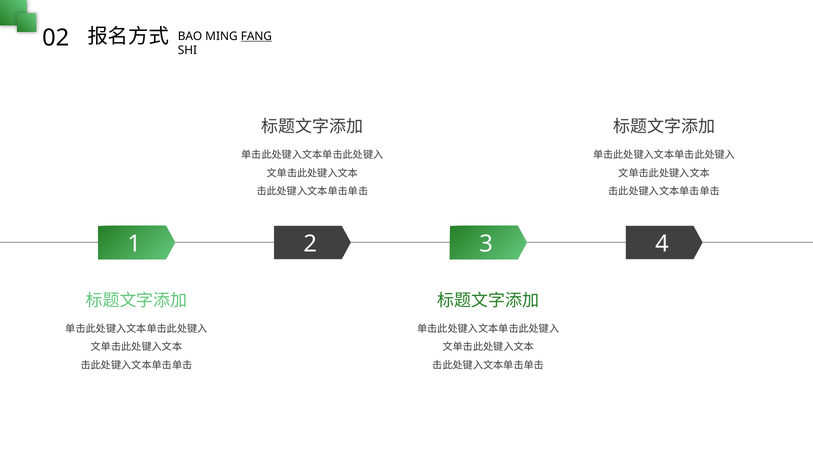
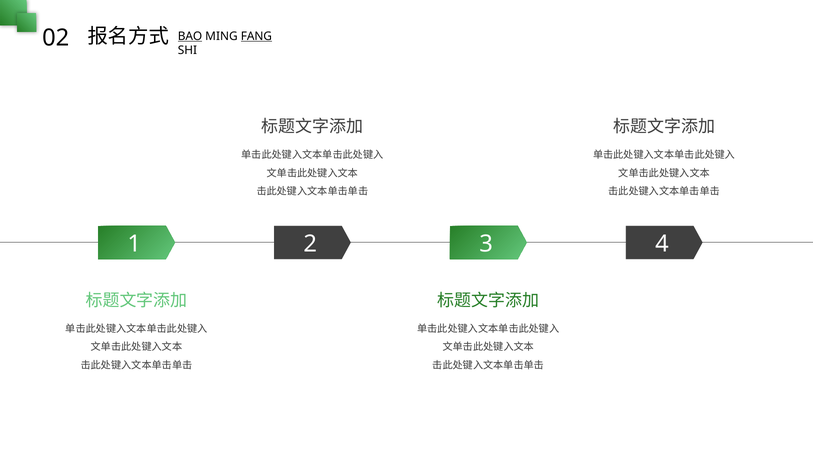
BAO underline: none -> present (190, 36)
